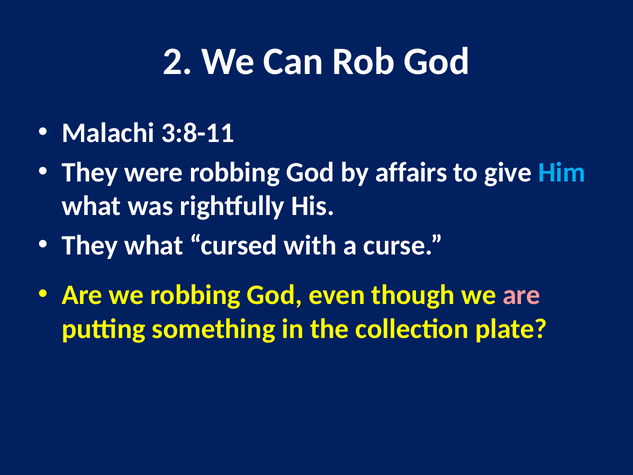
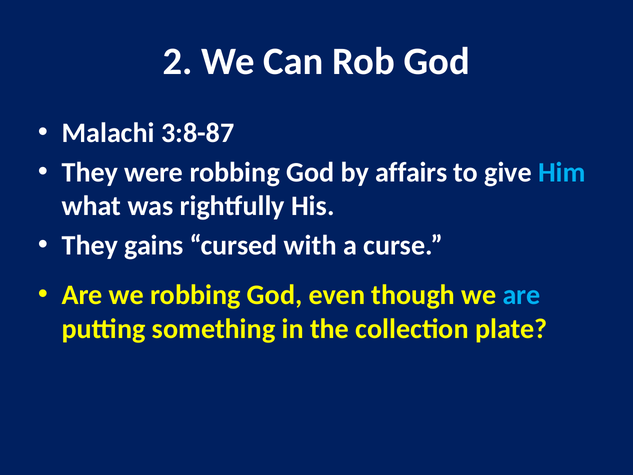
3:8-11: 3:8-11 -> 3:8-87 (198, 133)
They what: what -> gains (154, 245)
are colour: pink -> light blue (522, 295)
